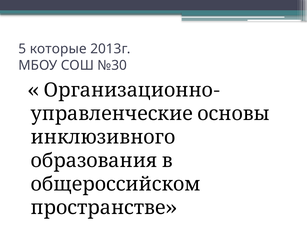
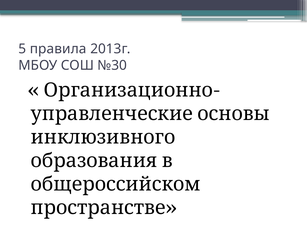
которые: которые -> правила (58, 49)
